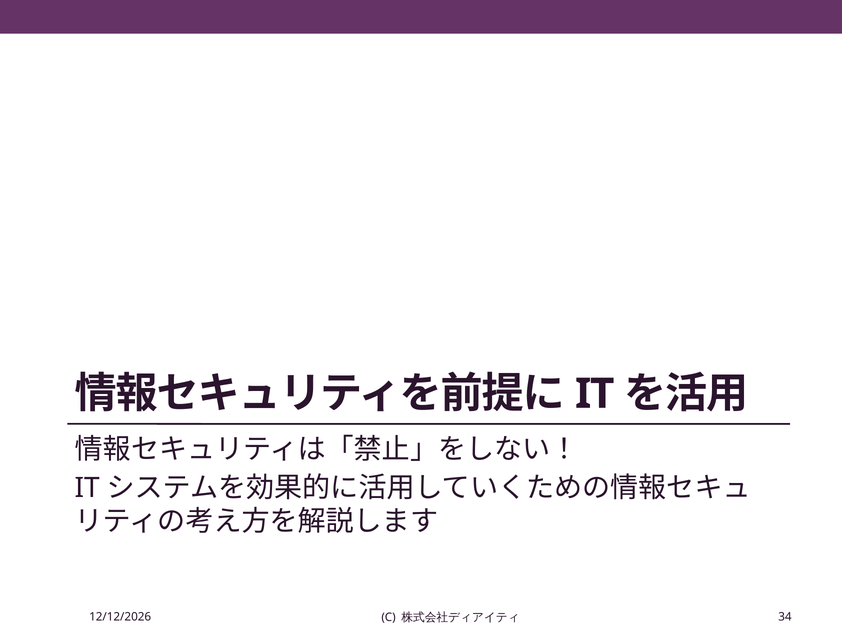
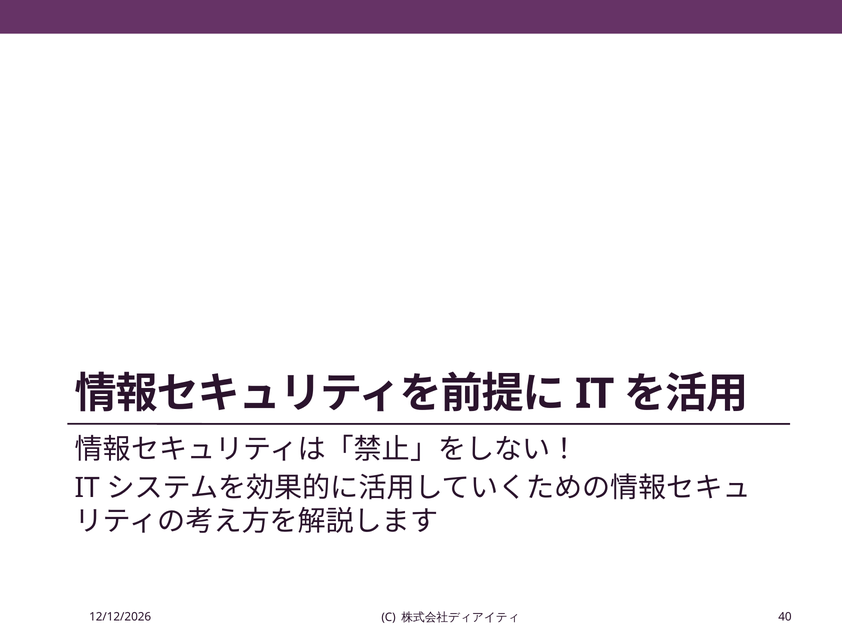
34: 34 -> 40 (785, 616)
